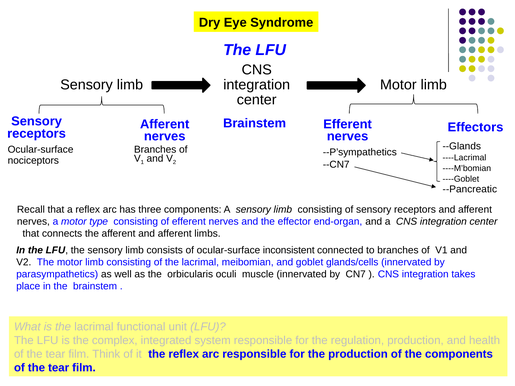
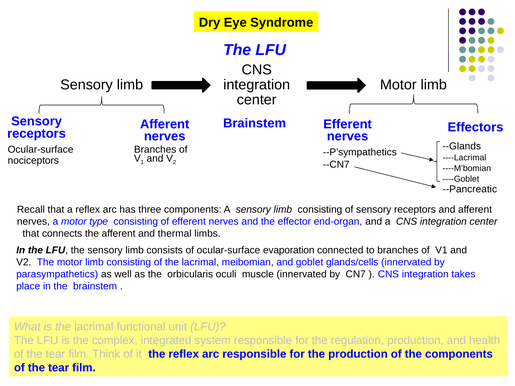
afferent and afferent: afferent -> thermal (175, 234)
inconsistent: inconsistent -> evaporation (289, 250)
